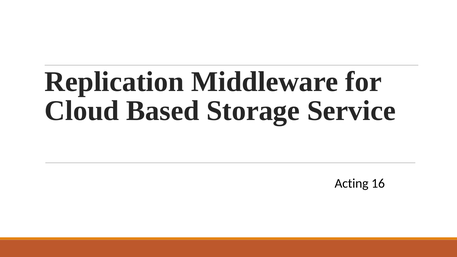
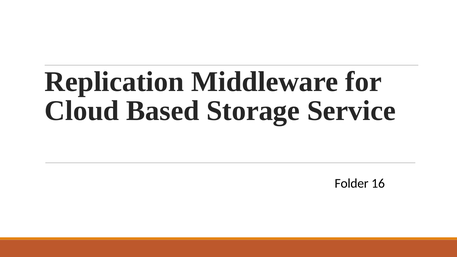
Acting: Acting -> Folder (352, 183)
